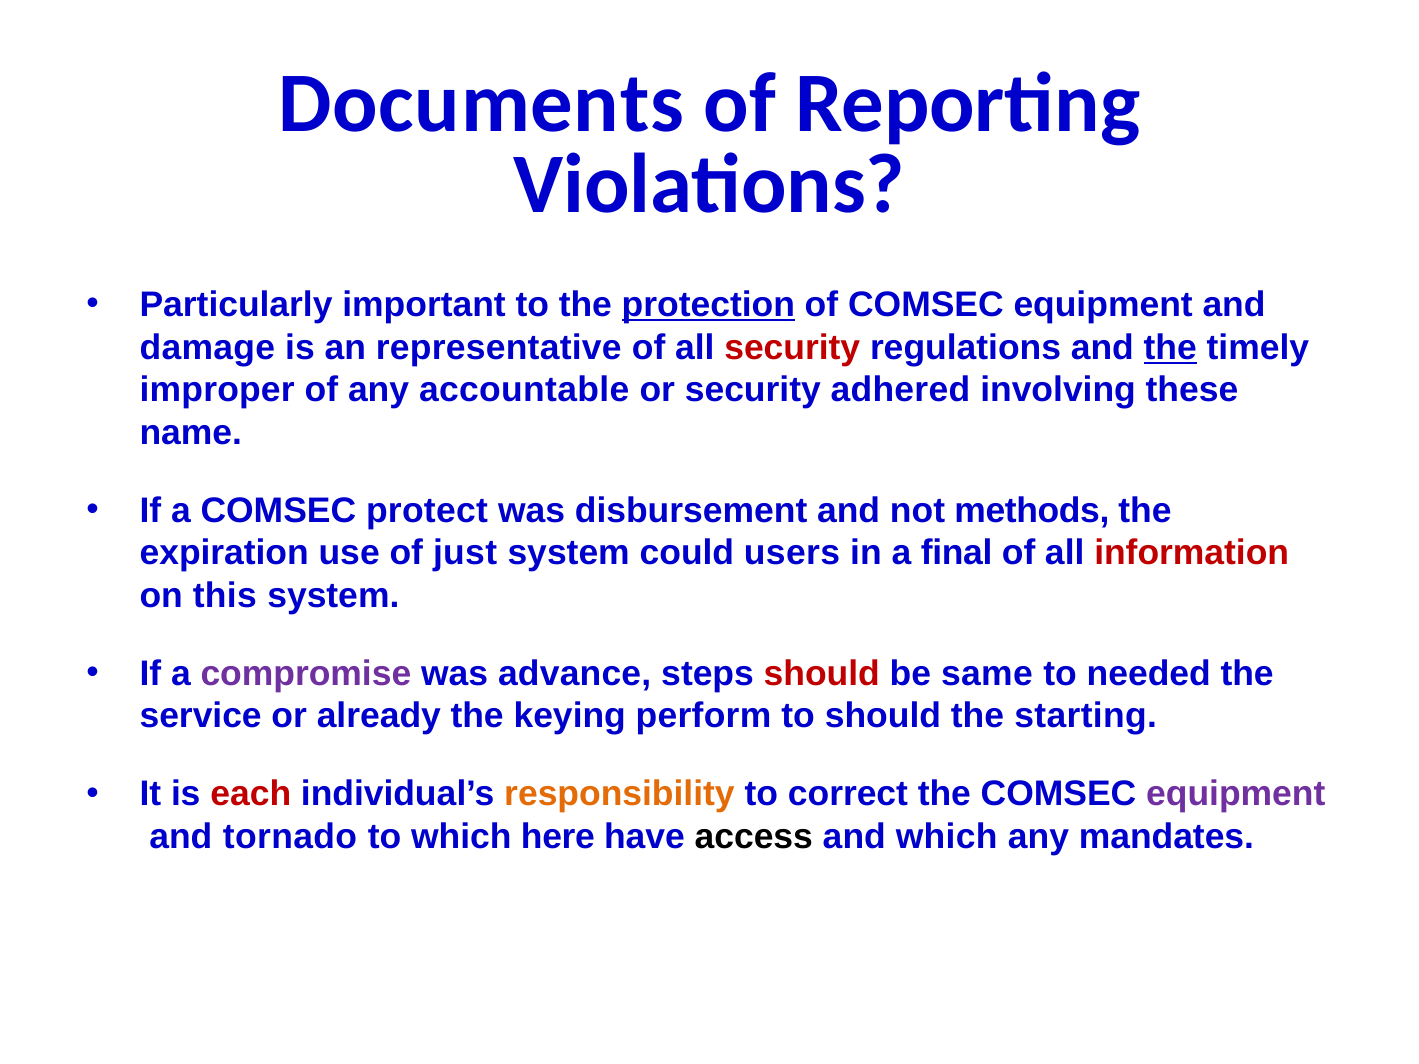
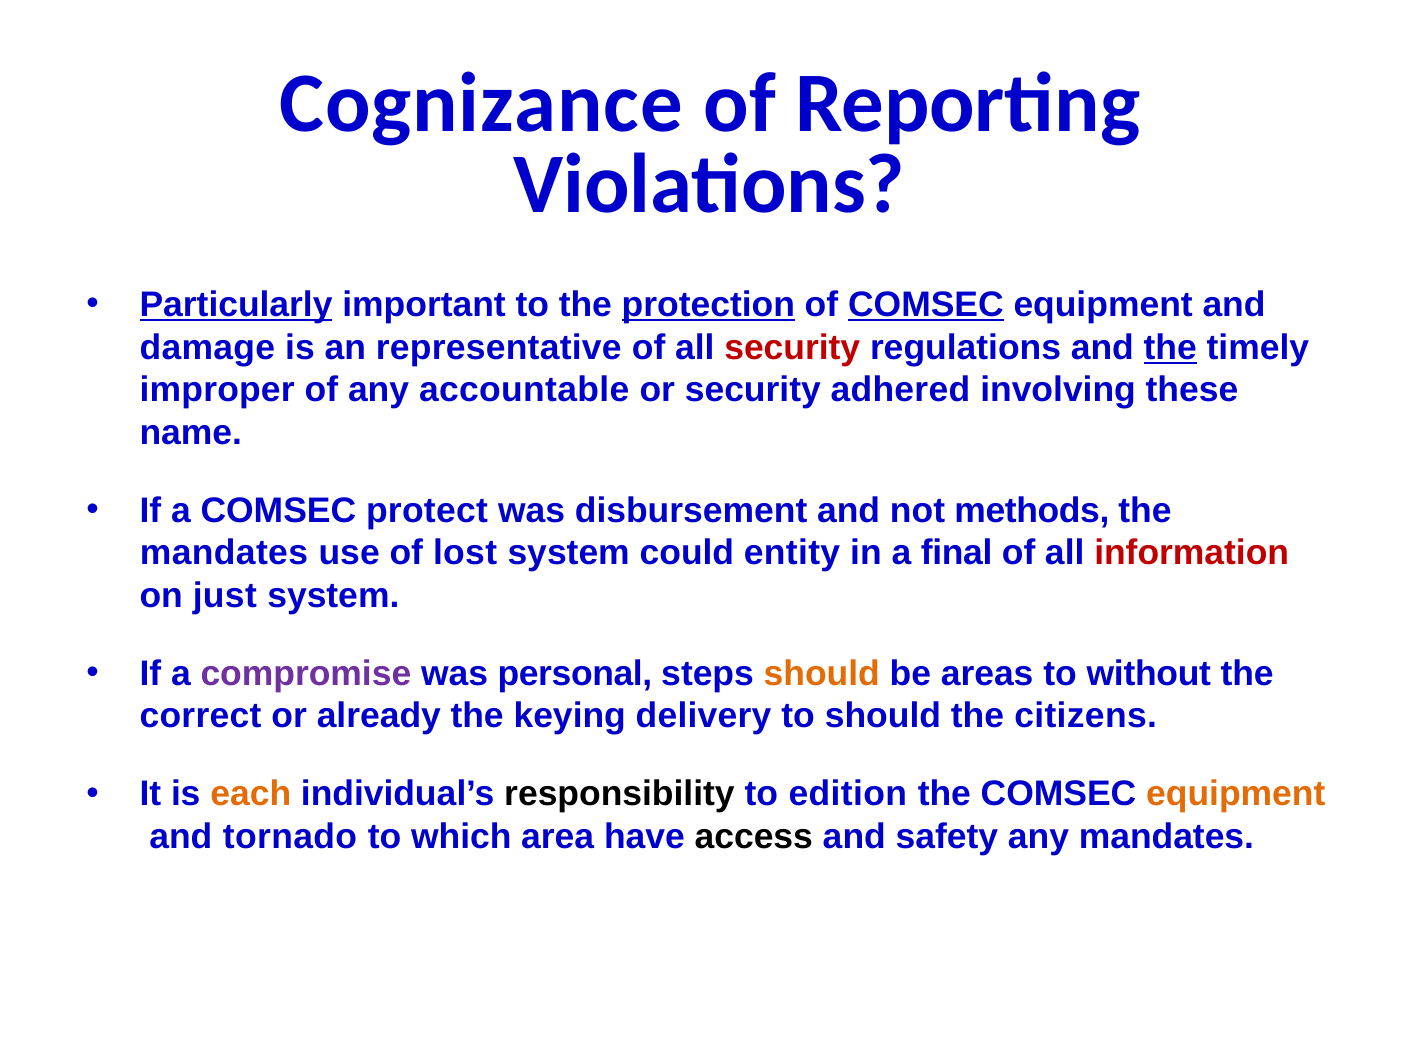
Documents: Documents -> Cognizance (481, 103)
Particularly underline: none -> present (236, 305)
COMSEC underline: none -> present (926, 305)
expiration: expiration -> mandates (224, 553)
just: just -> lost (465, 553)
users: users -> entity (792, 553)
this: this -> just (225, 596)
advance: advance -> personal (575, 674)
should colour: red -> orange (822, 674)
same: same -> areas (987, 674)
needed: needed -> without (1149, 674)
service: service -> correct (200, 716)
perform: perform -> delivery (704, 716)
starting: starting -> citizens (1086, 716)
each colour: red -> orange (251, 794)
responsibility colour: orange -> black (619, 794)
correct: correct -> edition (848, 794)
equipment colour: purple -> orange (1236, 794)
here: here -> area (558, 837)
and which: which -> safety (947, 837)
